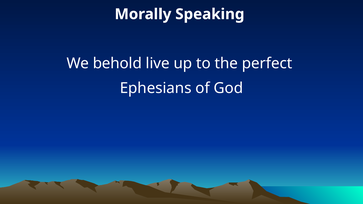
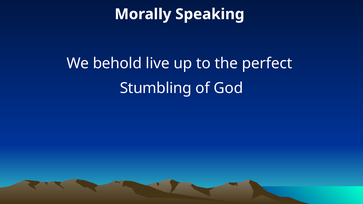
Ephesians: Ephesians -> Stumbling (156, 88)
